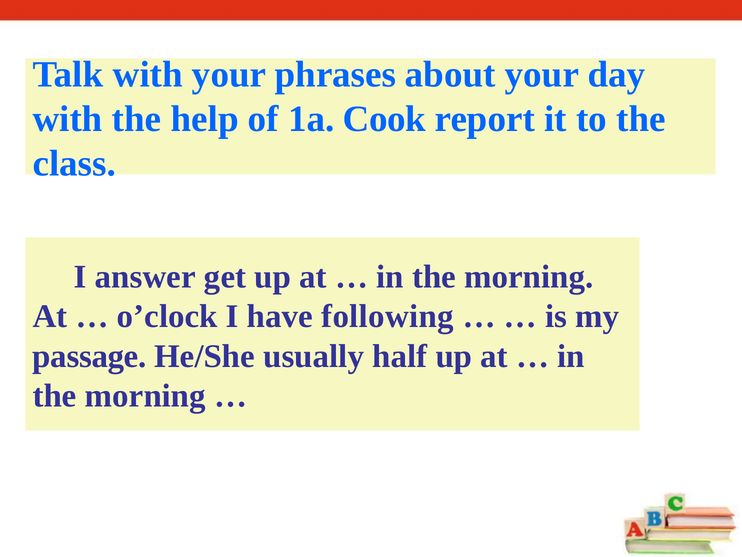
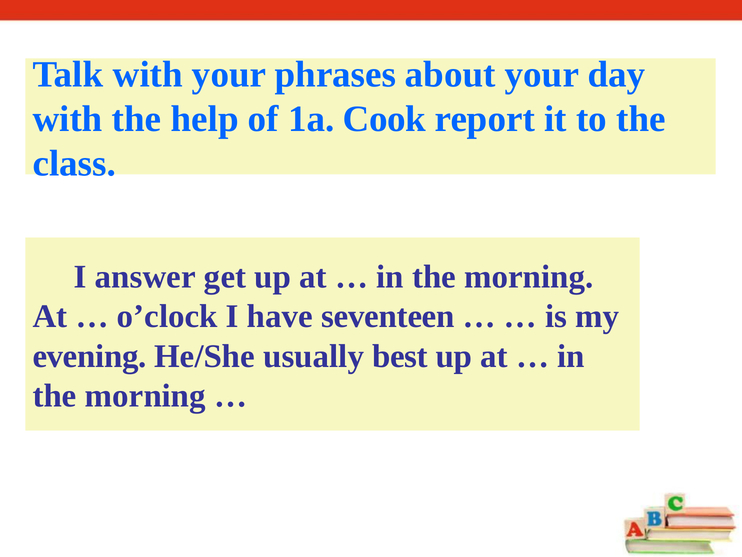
following: following -> seventeen (388, 316)
passage: passage -> evening (89, 356)
half: half -> best (400, 356)
